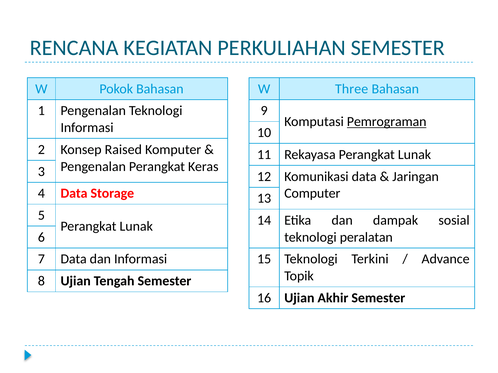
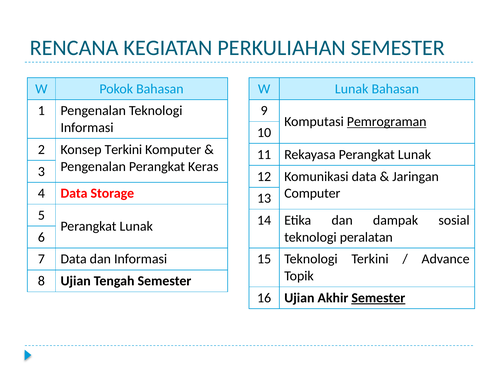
W Three: Three -> Lunak (352, 89)
Konsep Raised: Raised -> Terkini (123, 150)
Semester underline: none -> present (378, 298)
